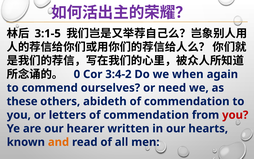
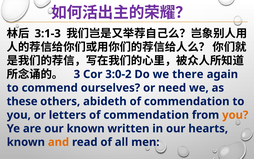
3:1-5: 3:1-5 -> 3:1-3 (48, 34)
0: 0 -> 3 (77, 74)
3:4-2: 3:4-2 -> 3:0-2 (118, 74)
when: when -> there (188, 74)
you colour: red -> orange (235, 115)
our hearer: hearer -> known (86, 128)
